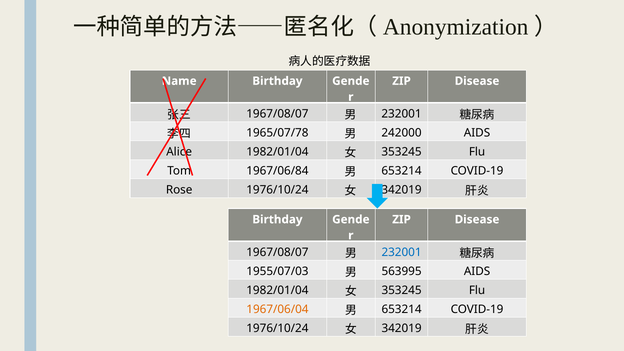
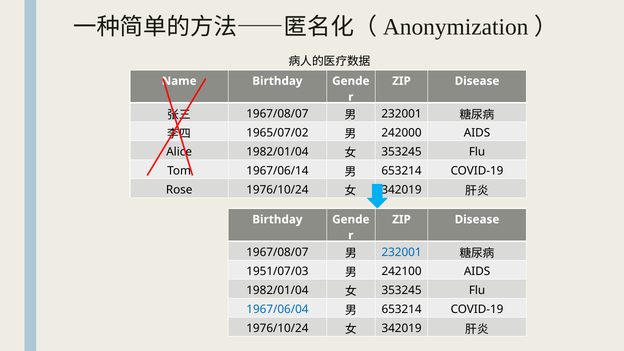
1965/07/78: 1965/07/78 -> 1965/07/02 (277, 133)
1967/06/84: 1967/06/84 -> 1967/06/14 (277, 171)
1955/07/03: 1955/07/03 -> 1951/07/03 (277, 271)
563995: 563995 -> 242100 (402, 271)
1967/06/04 colour: orange -> blue (277, 309)
